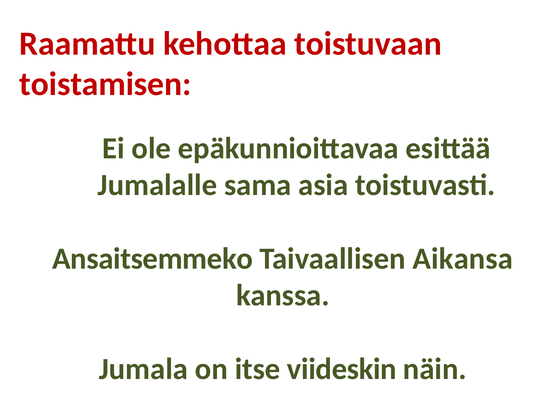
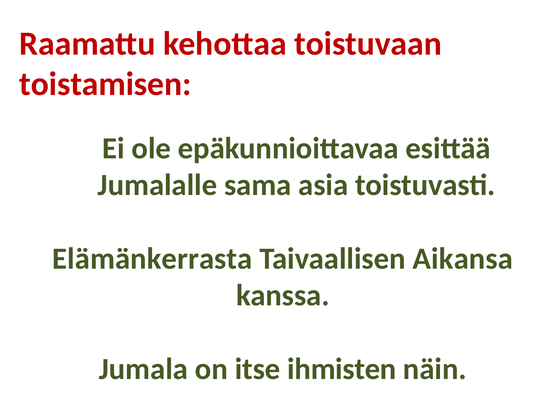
Ansaitsemmeko: Ansaitsemmeko -> Elämänkerrasta (152, 259)
viideskin: viideskin -> ihmisten (342, 369)
